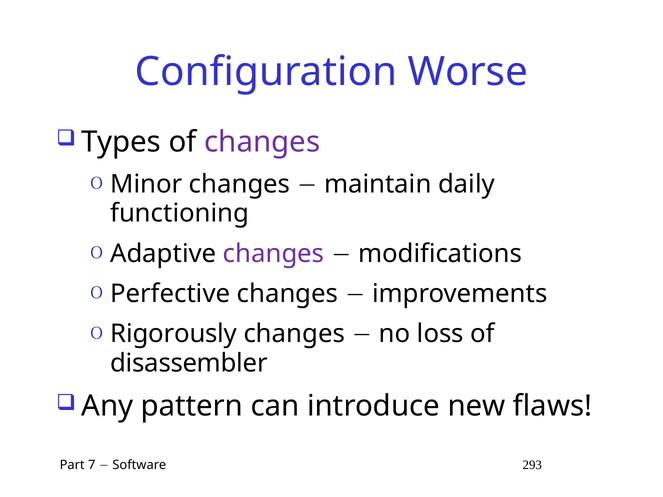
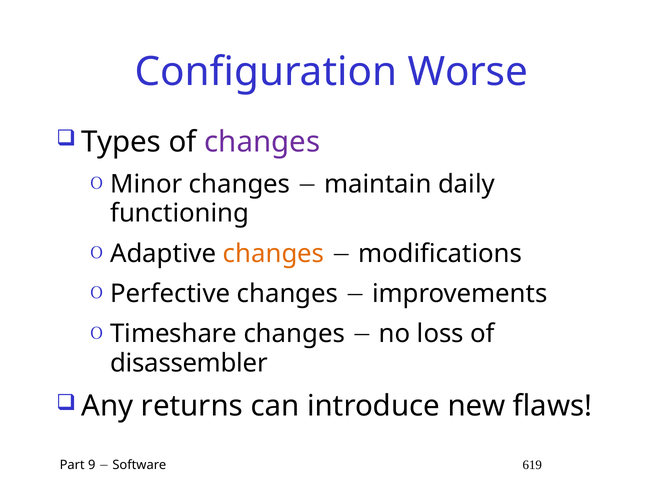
changes colour: purple -> orange (274, 254)
Rigorously: Rigorously -> Timeshare (174, 334)
pattern: pattern -> returns (192, 406)
7: 7 -> 9 (92, 465)
293: 293 -> 619 (532, 465)
